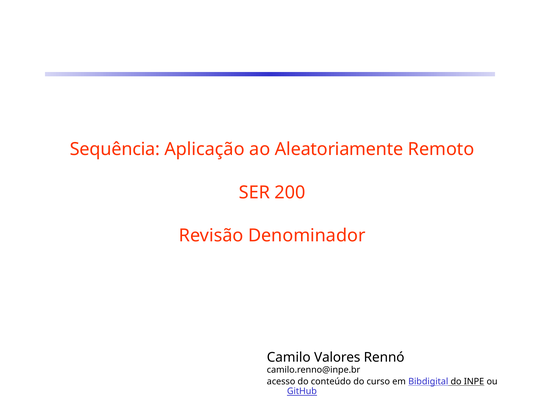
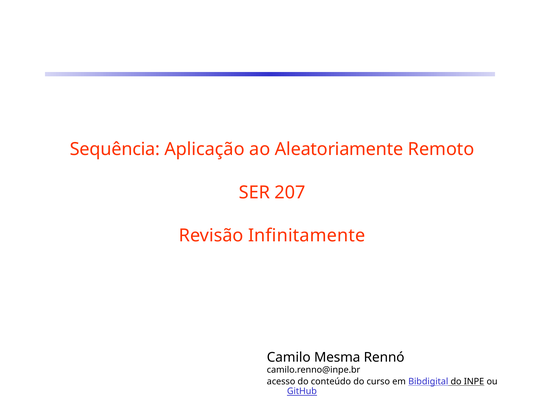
200: 200 -> 207 (290, 192)
Denominador: Denominador -> Infinitamente (307, 236)
Valores: Valores -> Mesma (337, 357)
